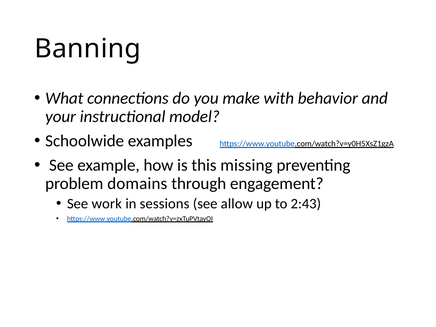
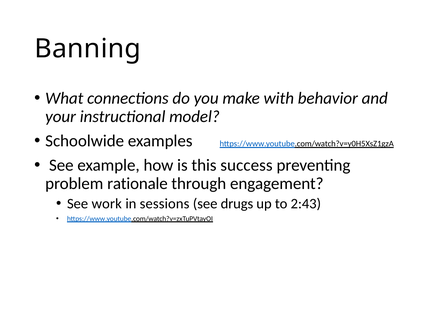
missing: missing -> success (246, 165)
domains: domains -> rationale (137, 184)
allow: allow -> drugs (237, 204)
